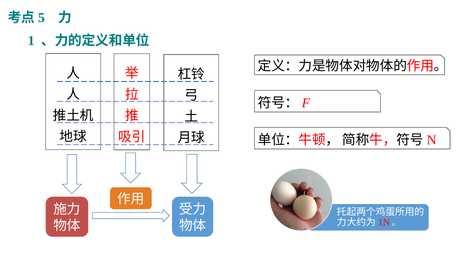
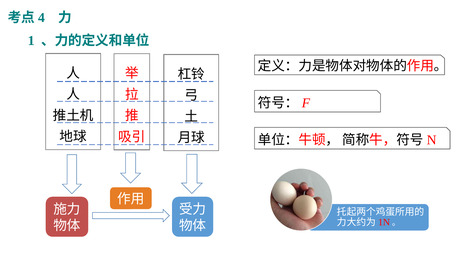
5: 5 -> 4 (41, 18)
